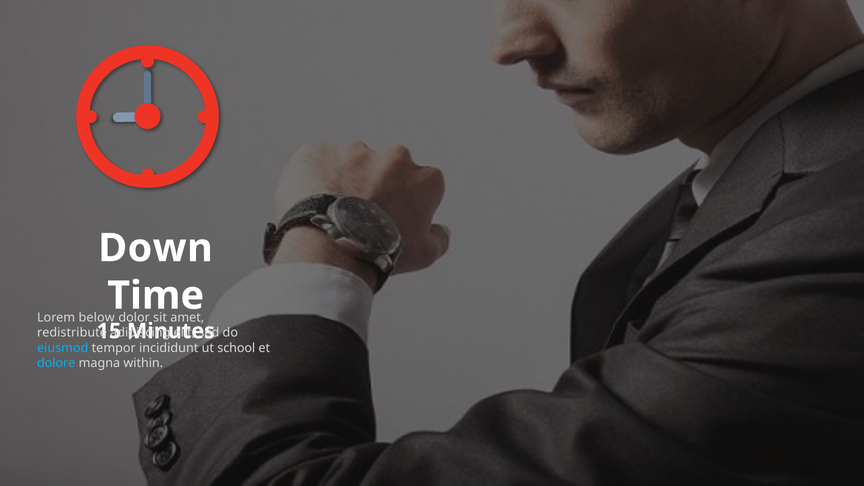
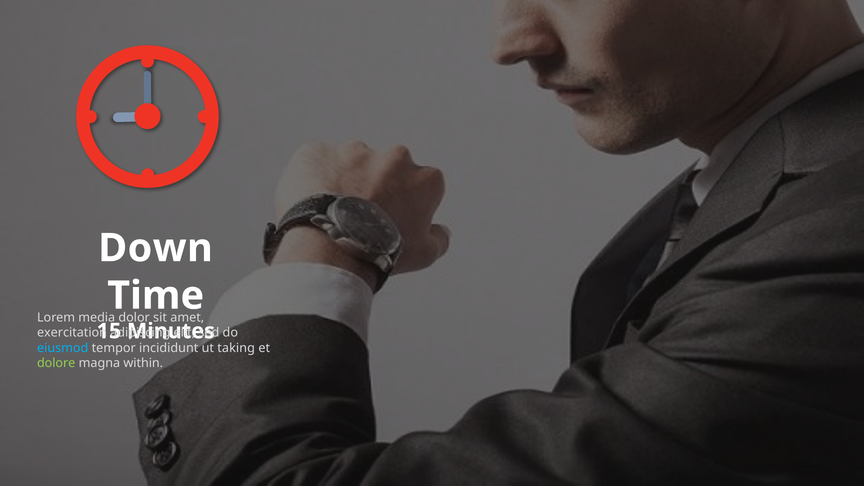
below: below -> media (97, 318)
redistribute: redistribute -> exercitation (72, 333)
school: school -> taking (236, 348)
dolore colour: light blue -> light green (56, 363)
